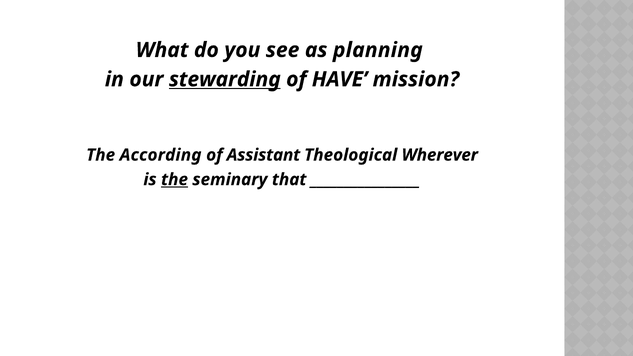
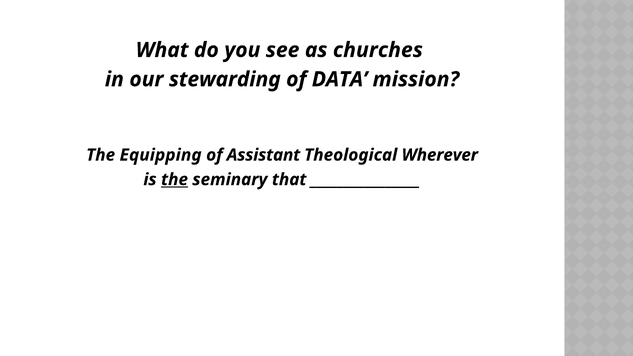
planning: planning -> churches (378, 50)
stewarding underline: present -> none (225, 79)
HAVE: HAVE -> DATA (340, 79)
According: According -> Equipping (161, 155)
